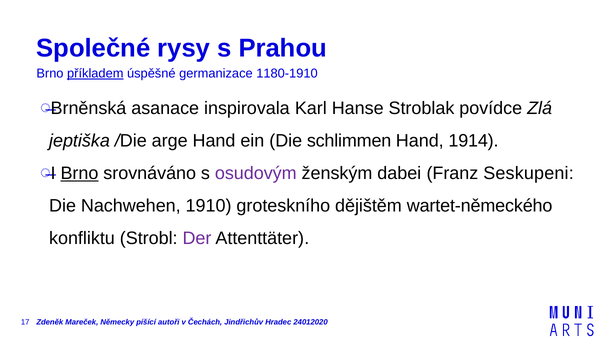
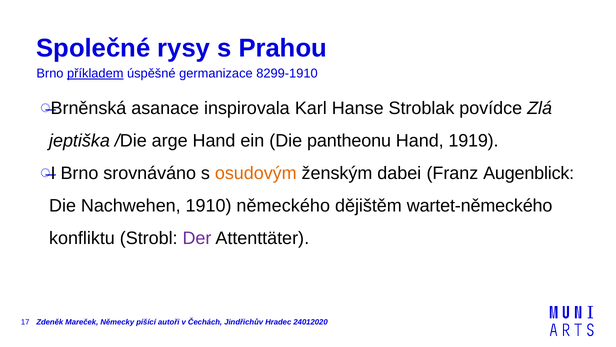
1180-1910: 1180-1910 -> 8299-1910 (287, 73)
schlimmen: schlimmen -> pantheonu (349, 141)
1914: 1914 -> 1919 (473, 141)
Brno underline: present -> none (79, 173)
osudovým colour: purple -> orange (256, 173)
Seskupeni: Seskupeni -> Augenblick (529, 173)
groteskního: groteskního -> německého (283, 205)
